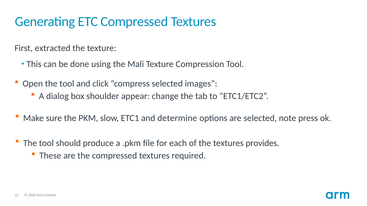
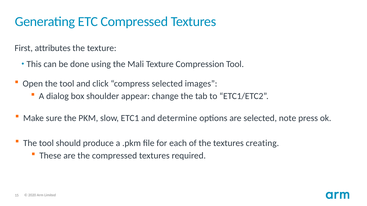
extracted: extracted -> attributes (53, 48)
provides: provides -> creating (262, 143)
